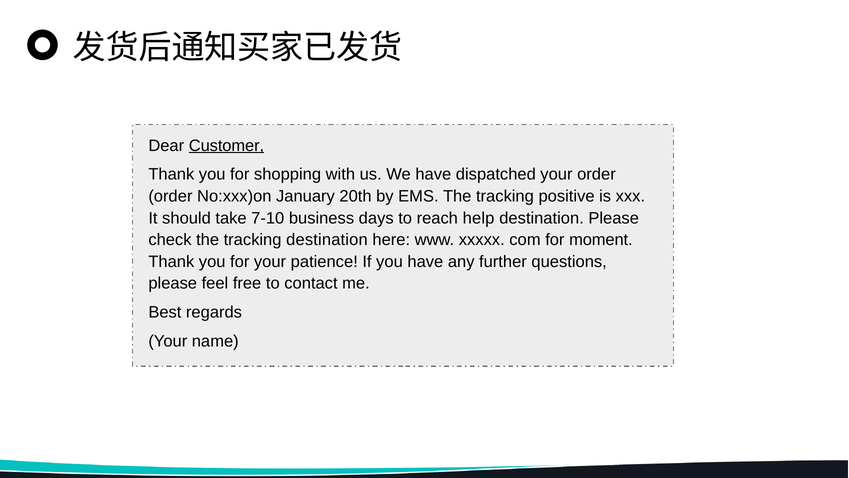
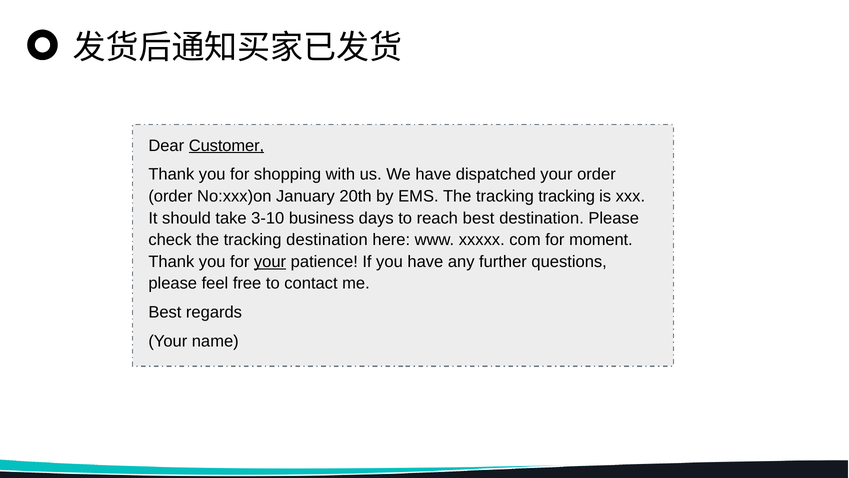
tracking positive: positive -> tracking (567, 196)
7-10: 7-10 -> 3-10 (268, 218)
reach help: help -> best (479, 218)
your underline: none -> present (270, 262)
